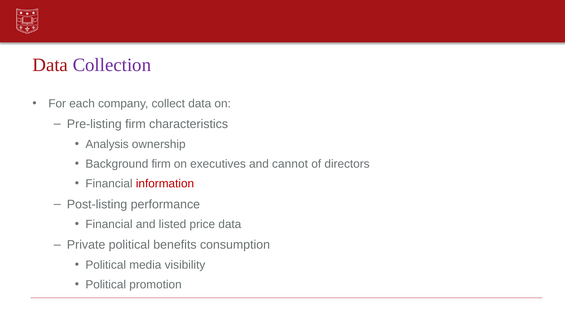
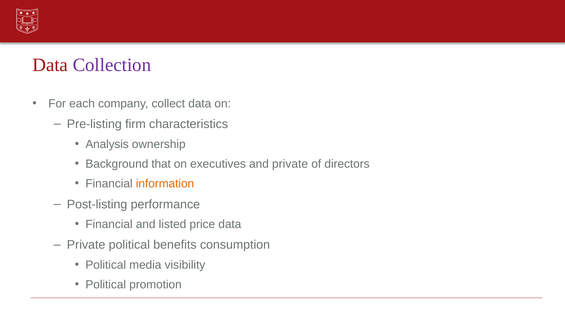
Background firm: firm -> that (161, 164)
and cannot: cannot -> private (290, 164)
information colour: red -> orange (165, 184)
